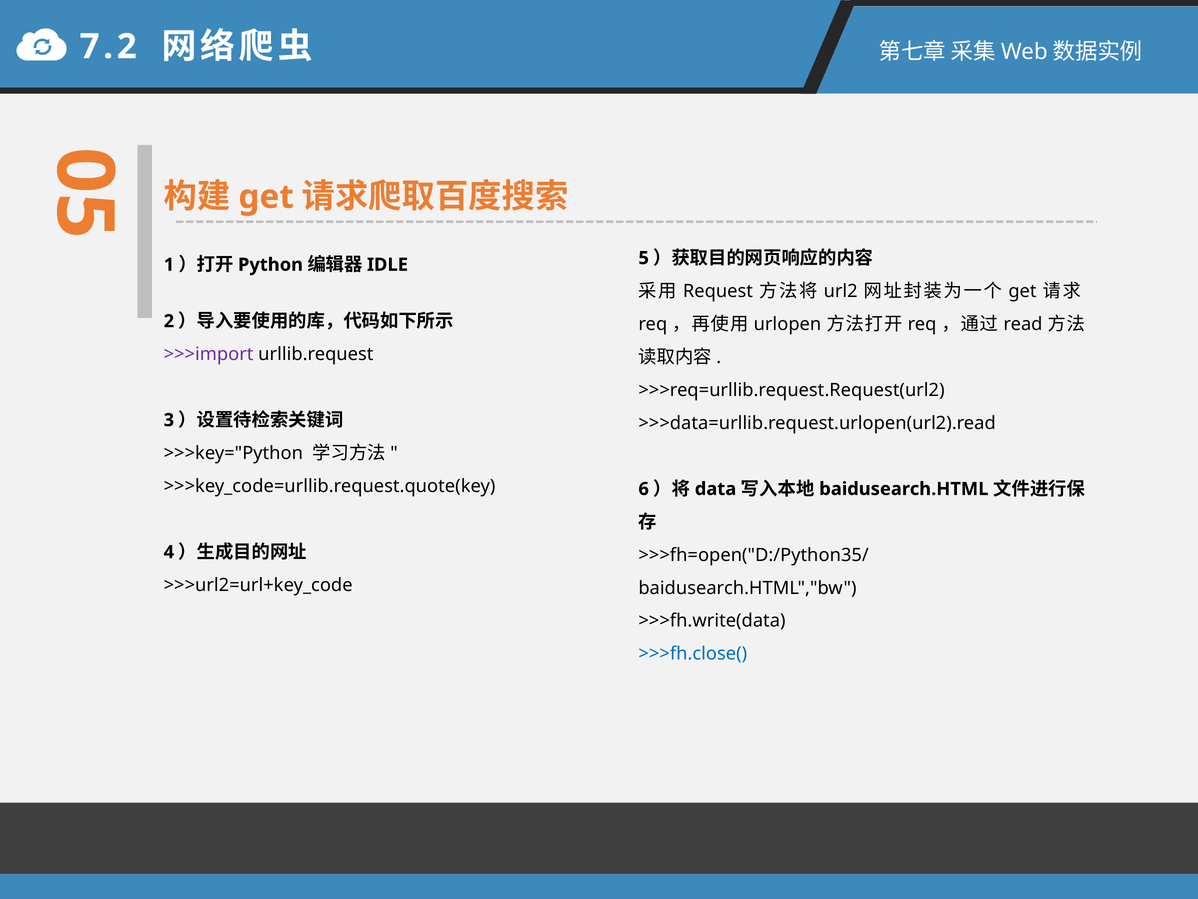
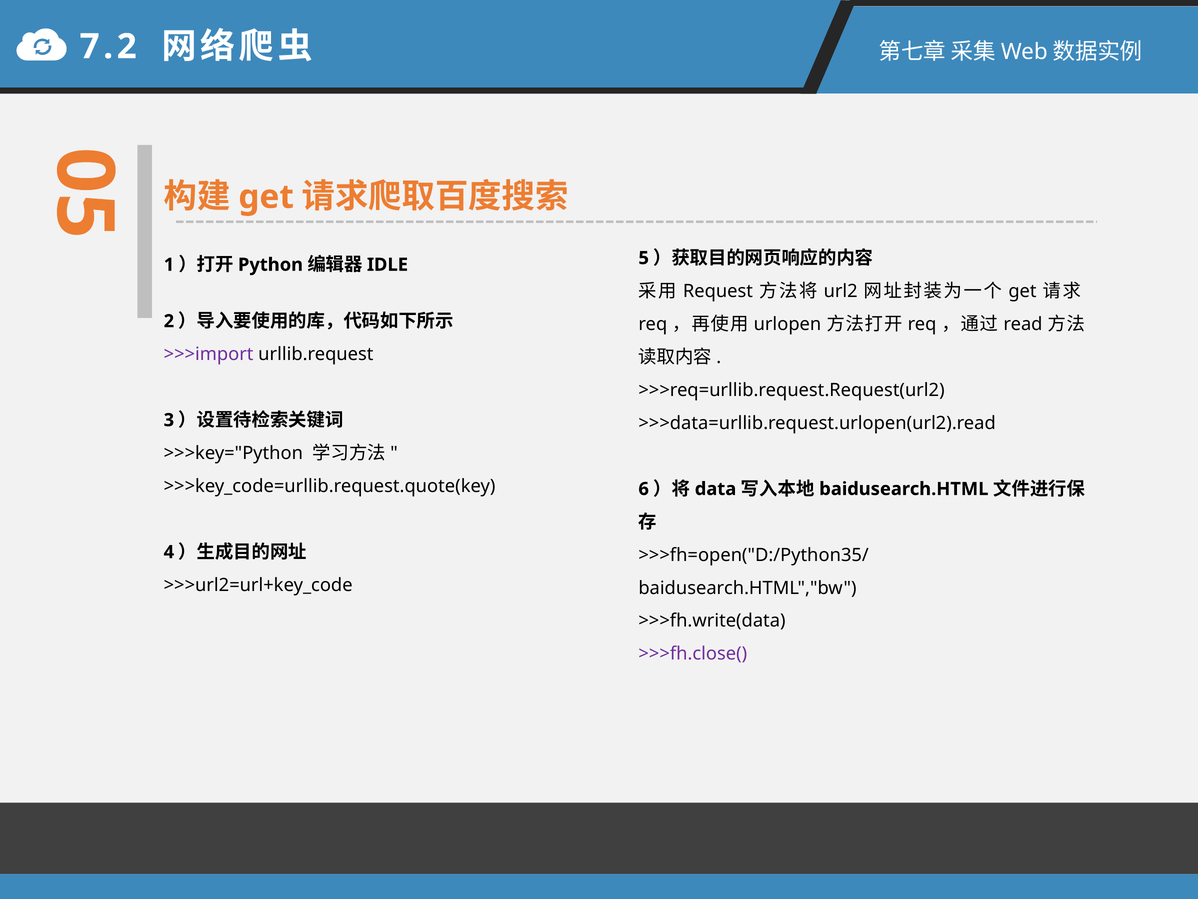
>>>fh.close( colour: blue -> purple (693, 654)
